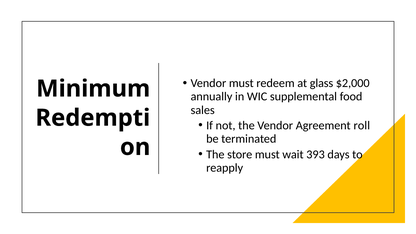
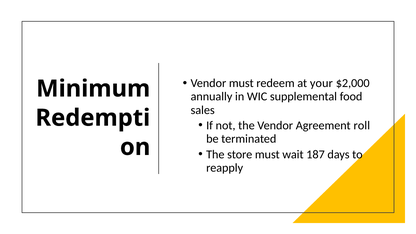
glass: glass -> your (321, 83)
393: 393 -> 187 (316, 154)
